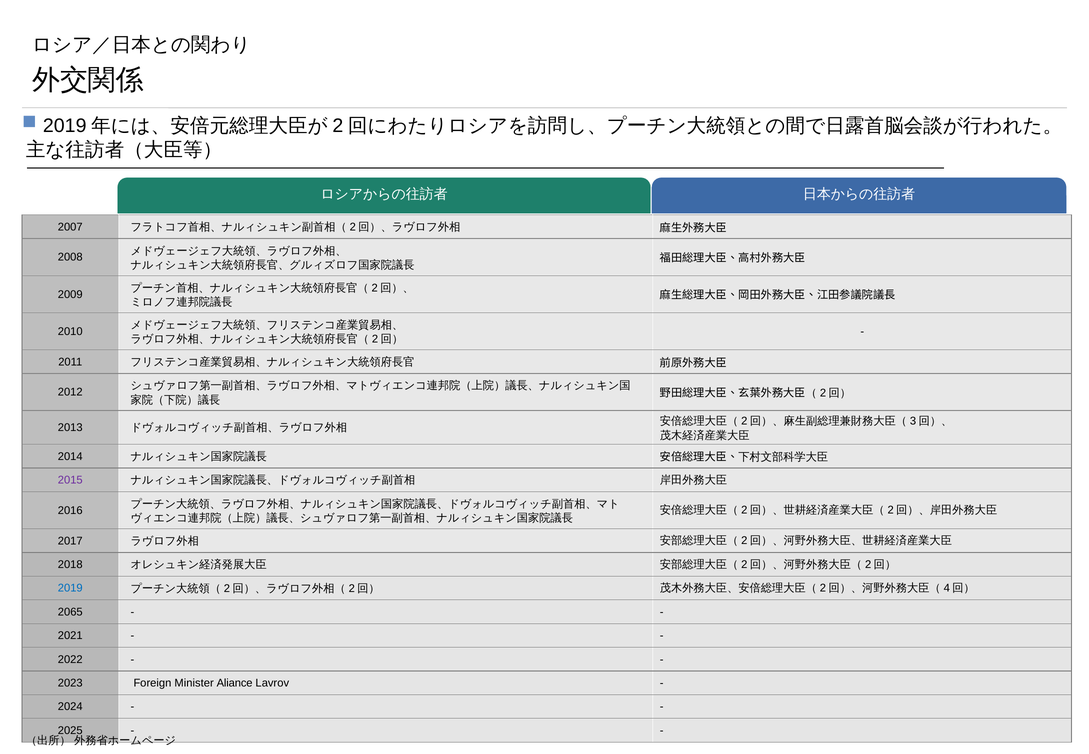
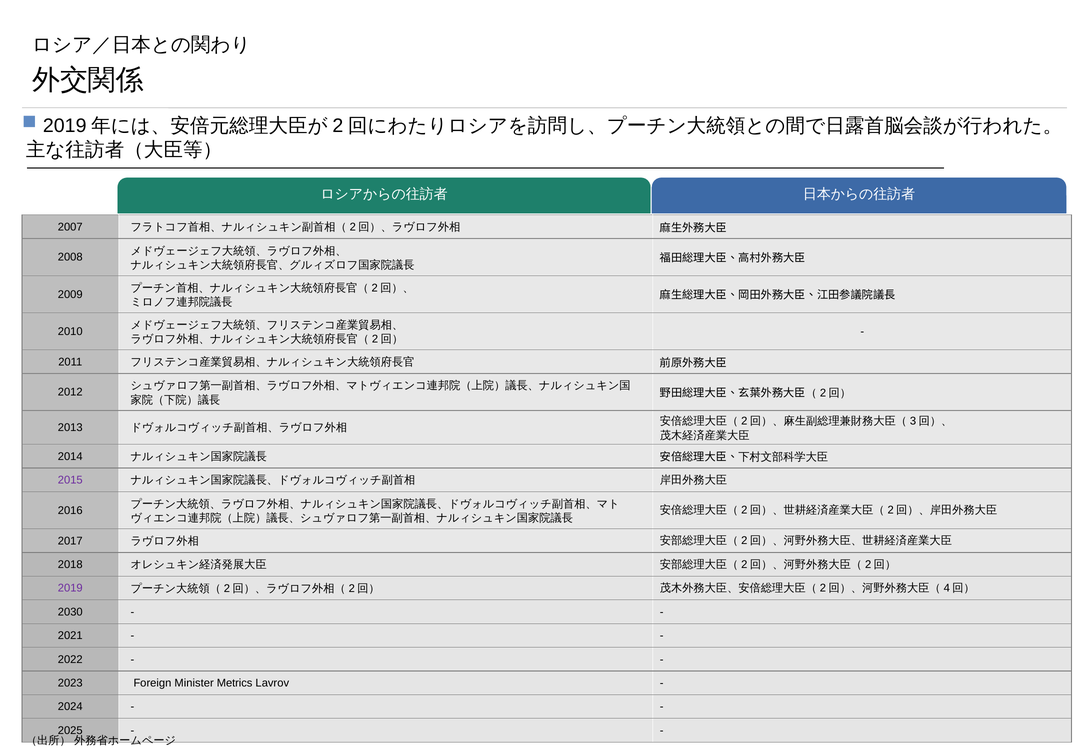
2019 colour: blue -> purple (70, 588)
2065: 2065 -> 2030 (70, 612)
Aliance: Aliance -> Metrics (235, 683)
